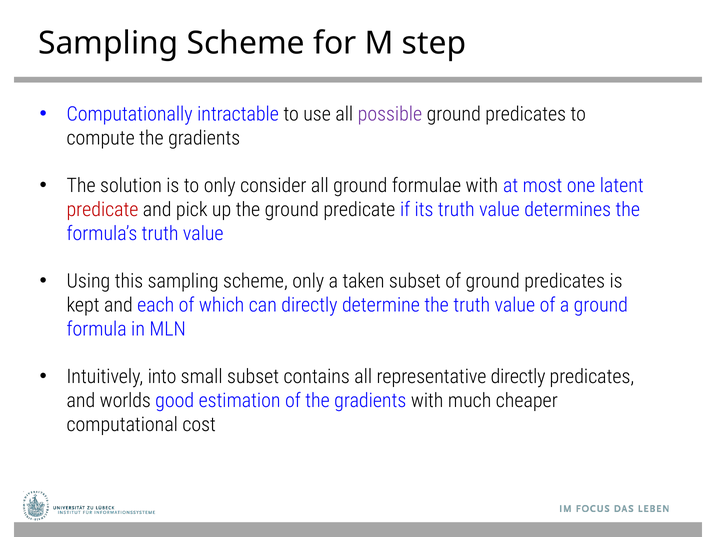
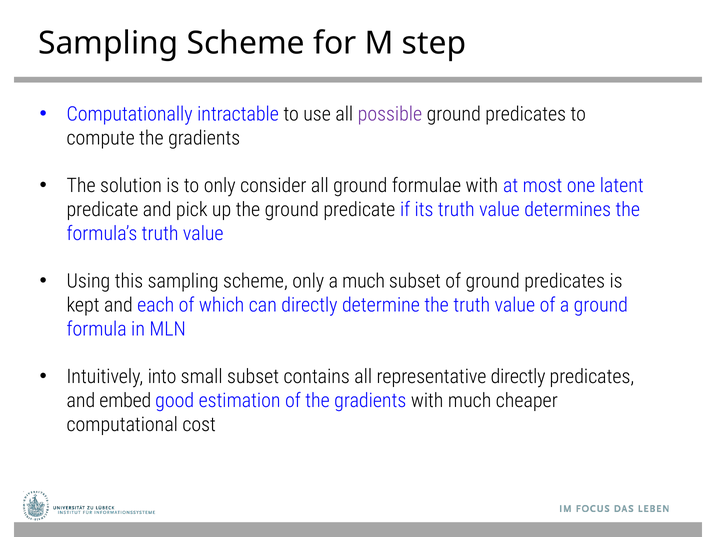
predicate colour: red -> black (103, 210)
a taken: taken -> much (364, 281)
worlds: worlds -> embed (125, 401)
